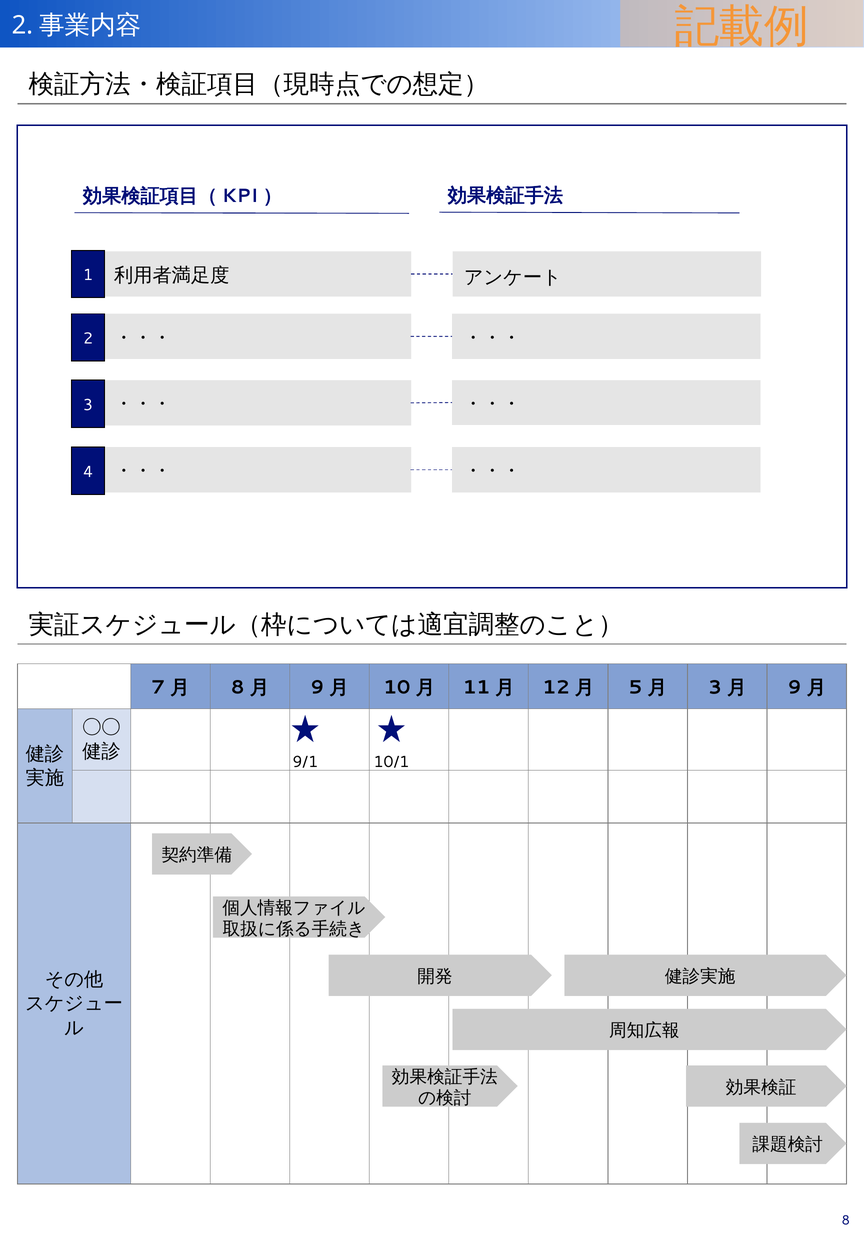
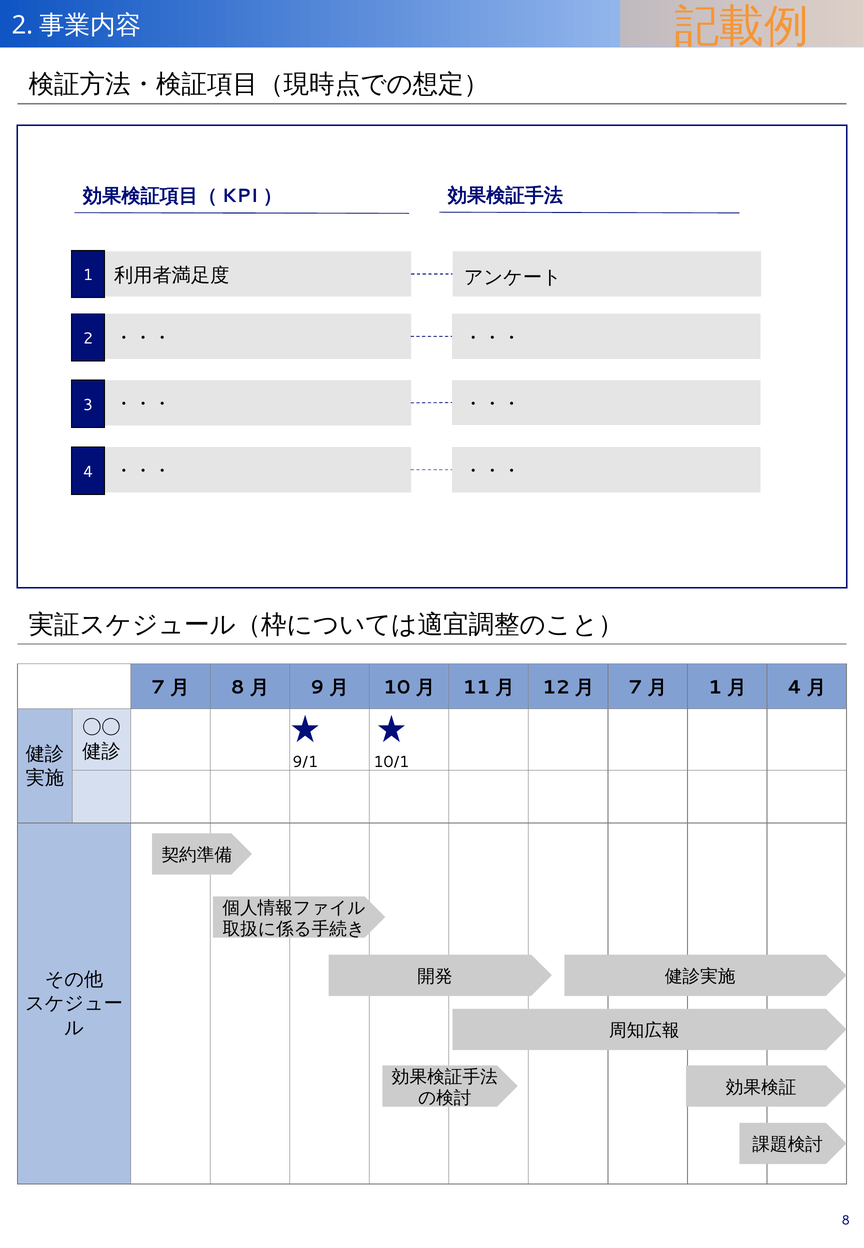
5: 5 -> 7 (635, 687)
3: 3 -> 1 (715, 687)
9: 9 -> 4 (795, 687)
